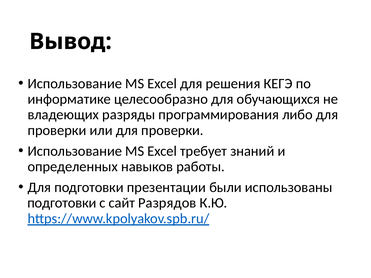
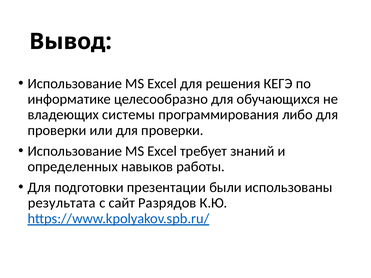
разряды: разряды -> системы (129, 115)
подготовки: подготовки -> результата (62, 203)
